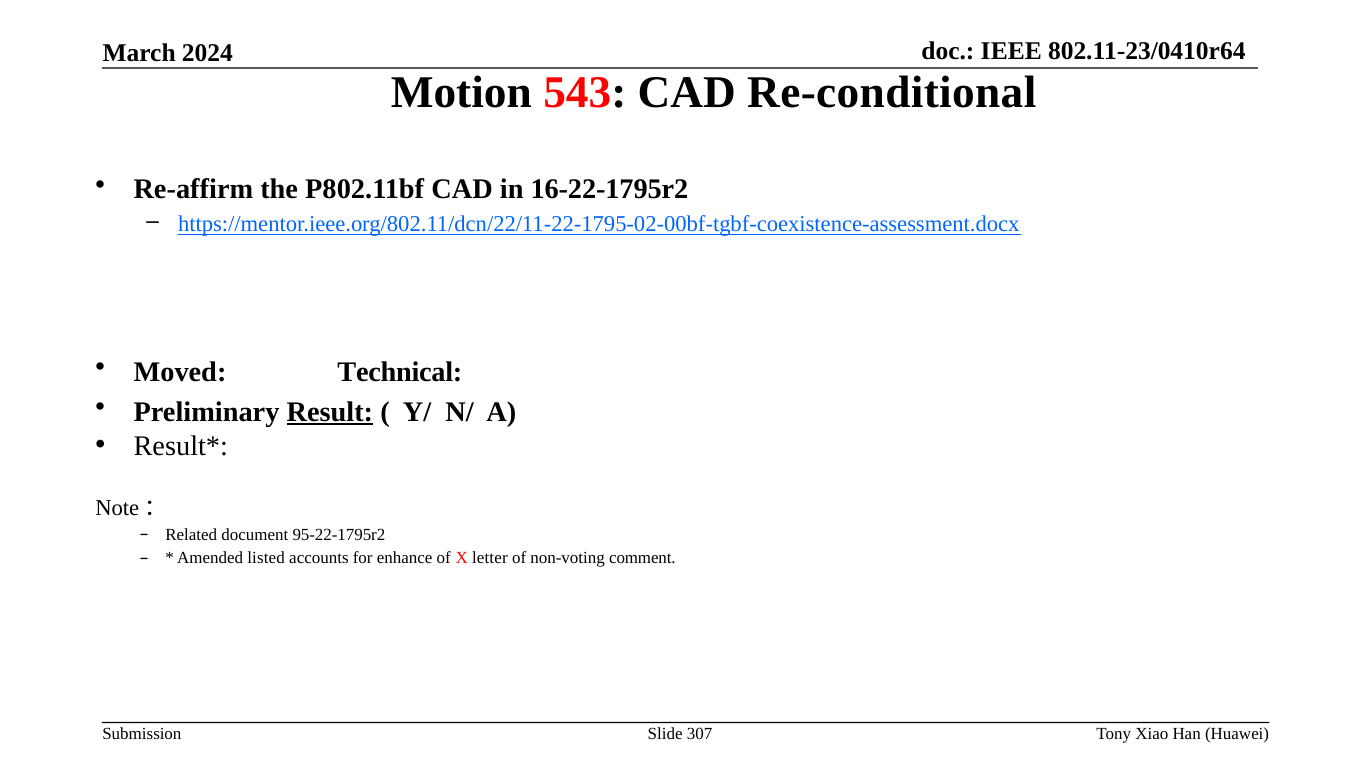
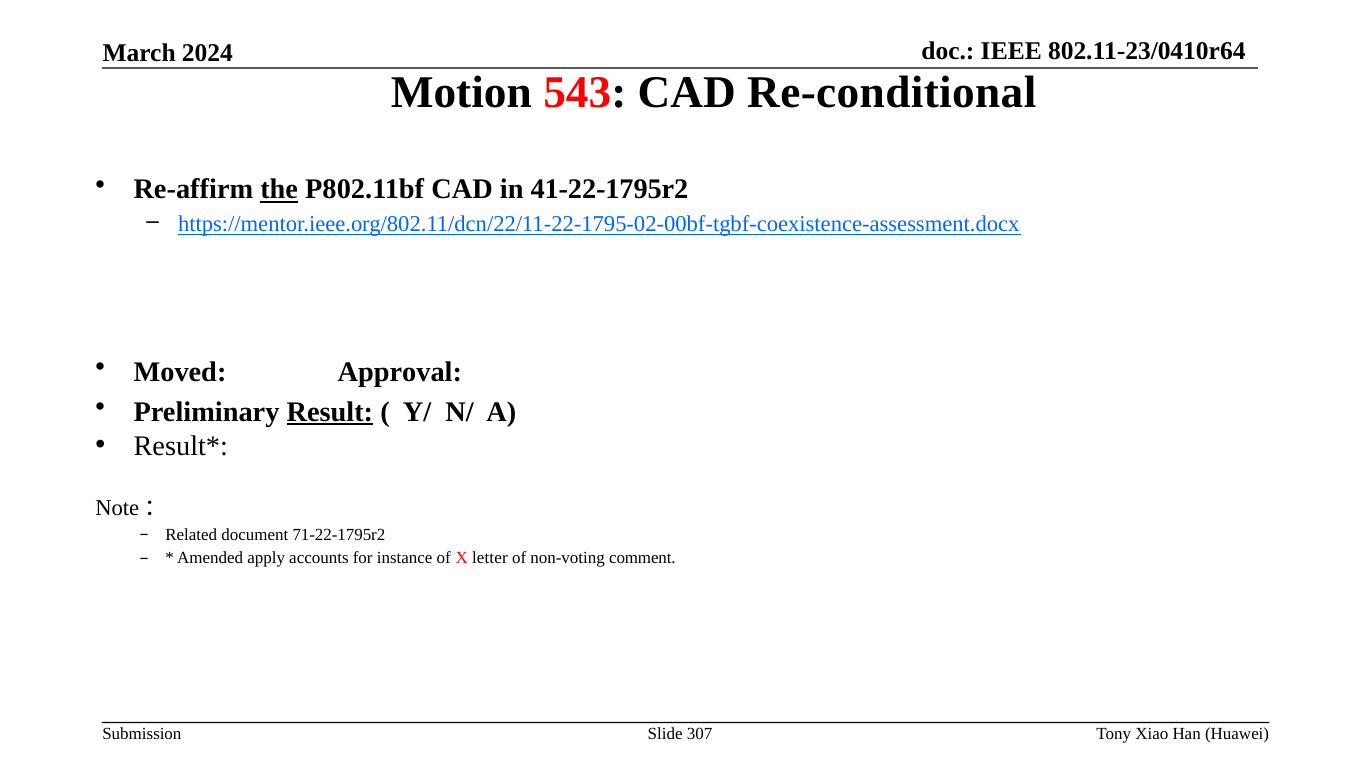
the underline: none -> present (279, 190)
16-22-1795r2: 16-22-1795r2 -> 41-22-1795r2 (609, 190)
Technical: Technical -> Approval (400, 372)
95-22-1795r2: 95-22-1795r2 -> 71-22-1795r2 (339, 535)
listed: listed -> apply (266, 558)
enhance: enhance -> instance (405, 558)
